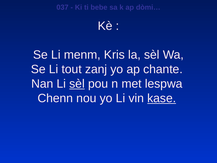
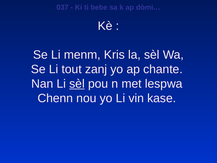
kase underline: present -> none (162, 98)
